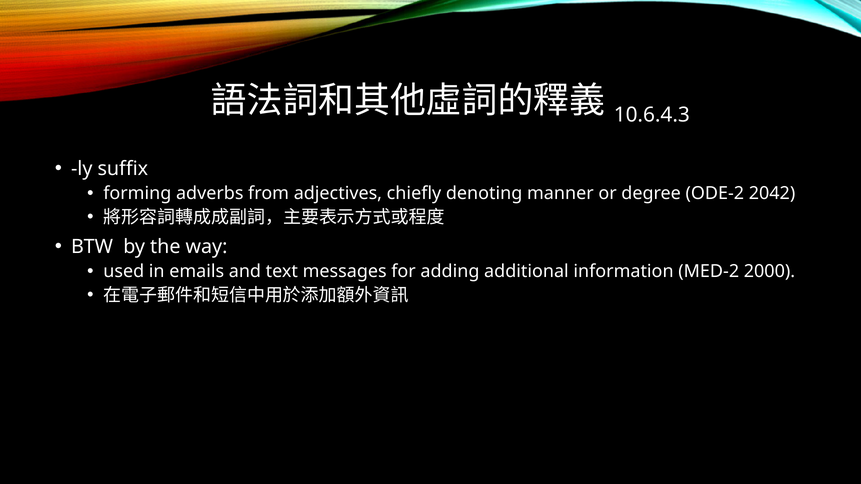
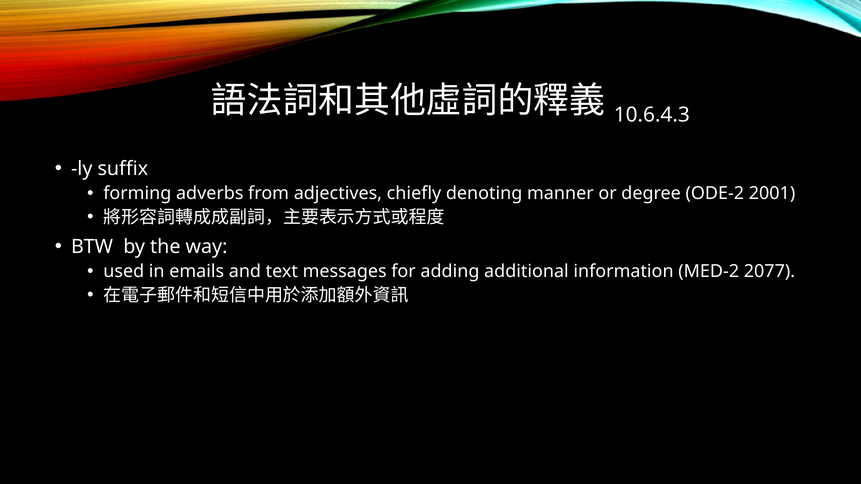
2042: 2042 -> 2001 (772, 194)
2000: 2000 -> 2077 (769, 272)
